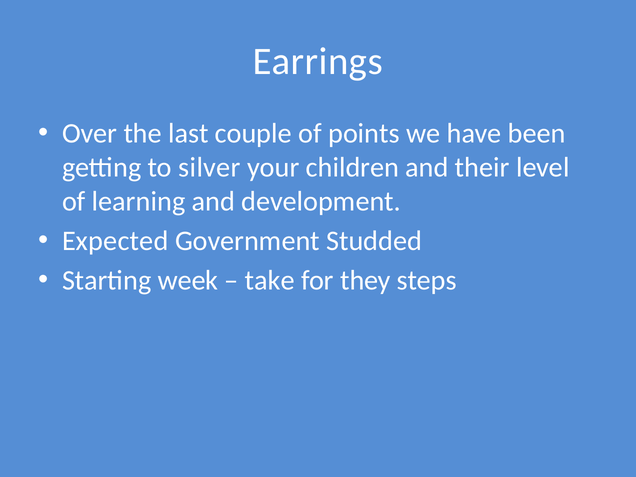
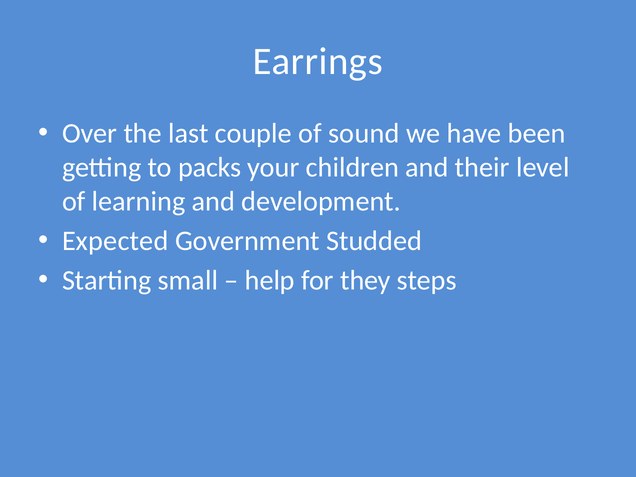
points: points -> sound (364, 133)
silver: silver -> packs (210, 167)
week: week -> small (188, 280)
take: take -> help (270, 280)
